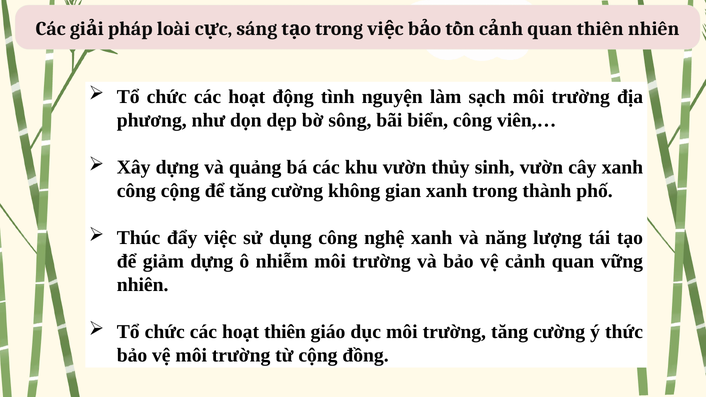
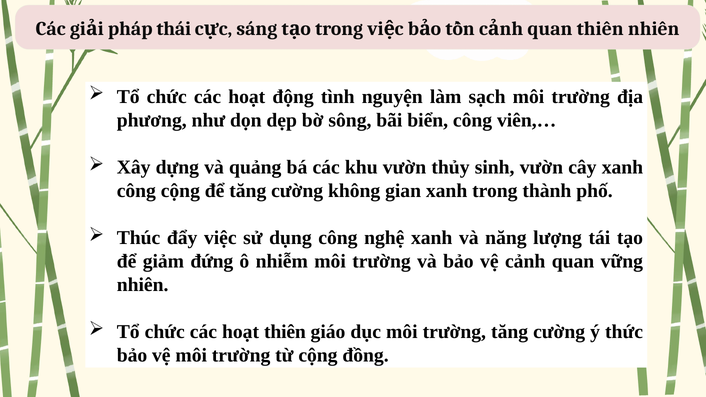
loài: loài -> thái (174, 29)
giảm dựng: dựng -> đứng (212, 261)
